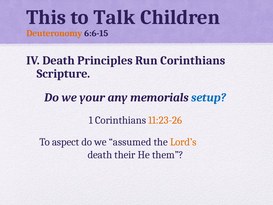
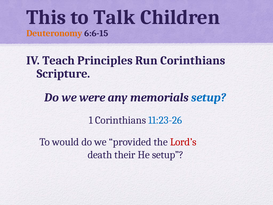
IV Death: Death -> Teach (59, 60)
your: your -> were (92, 97)
11:23-26 colour: orange -> blue (165, 120)
aspect: aspect -> would (66, 142)
assumed: assumed -> provided (130, 142)
Lord’s colour: orange -> red (183, 142)
He them: them -> setup (168, 155)
